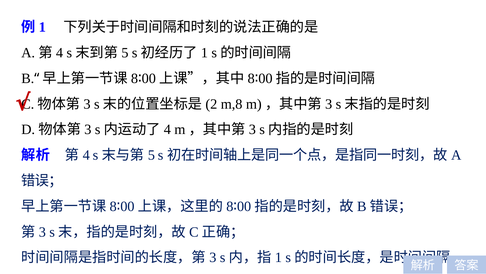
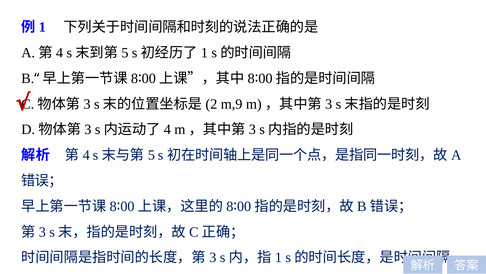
m,8: m,8 -> m,9 (232, 104)
